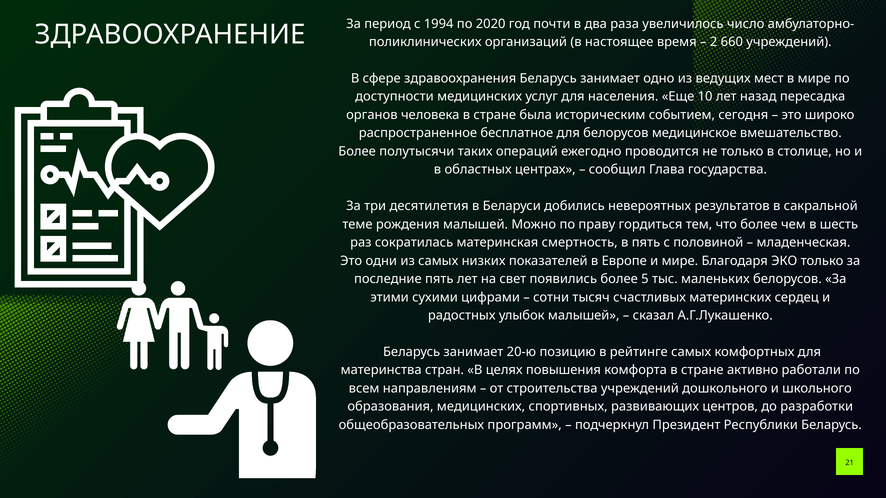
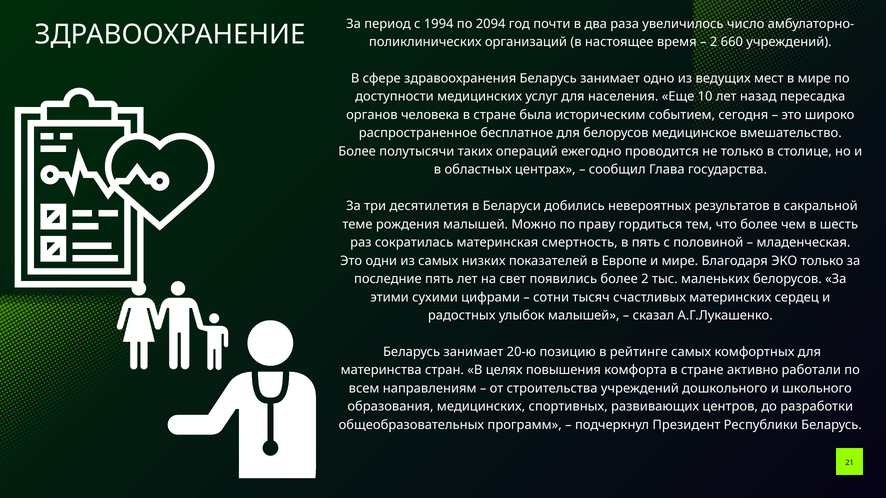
2020: 2020 -> 2094 (491, 24)
более 5: 5 -> 2 (645, 279)
